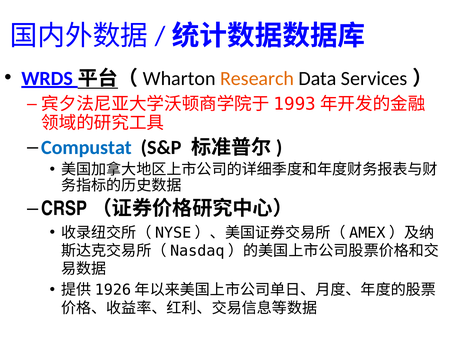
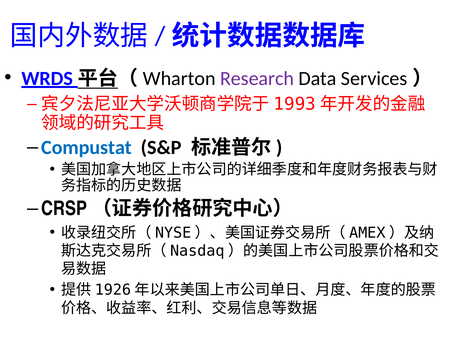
Research colour: orange -> purple (257, 78)
